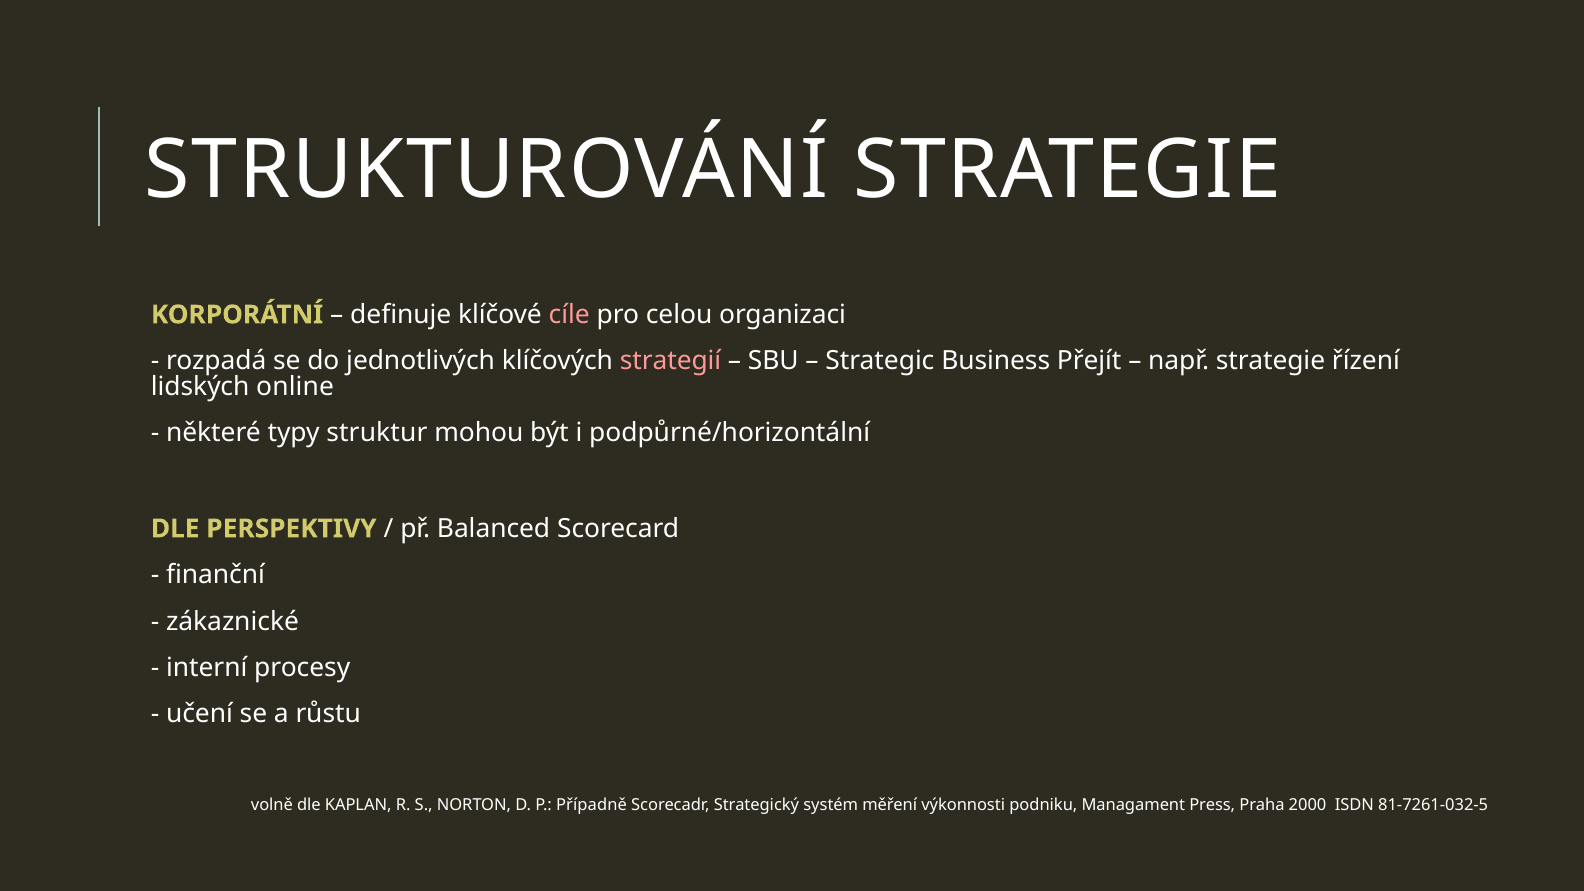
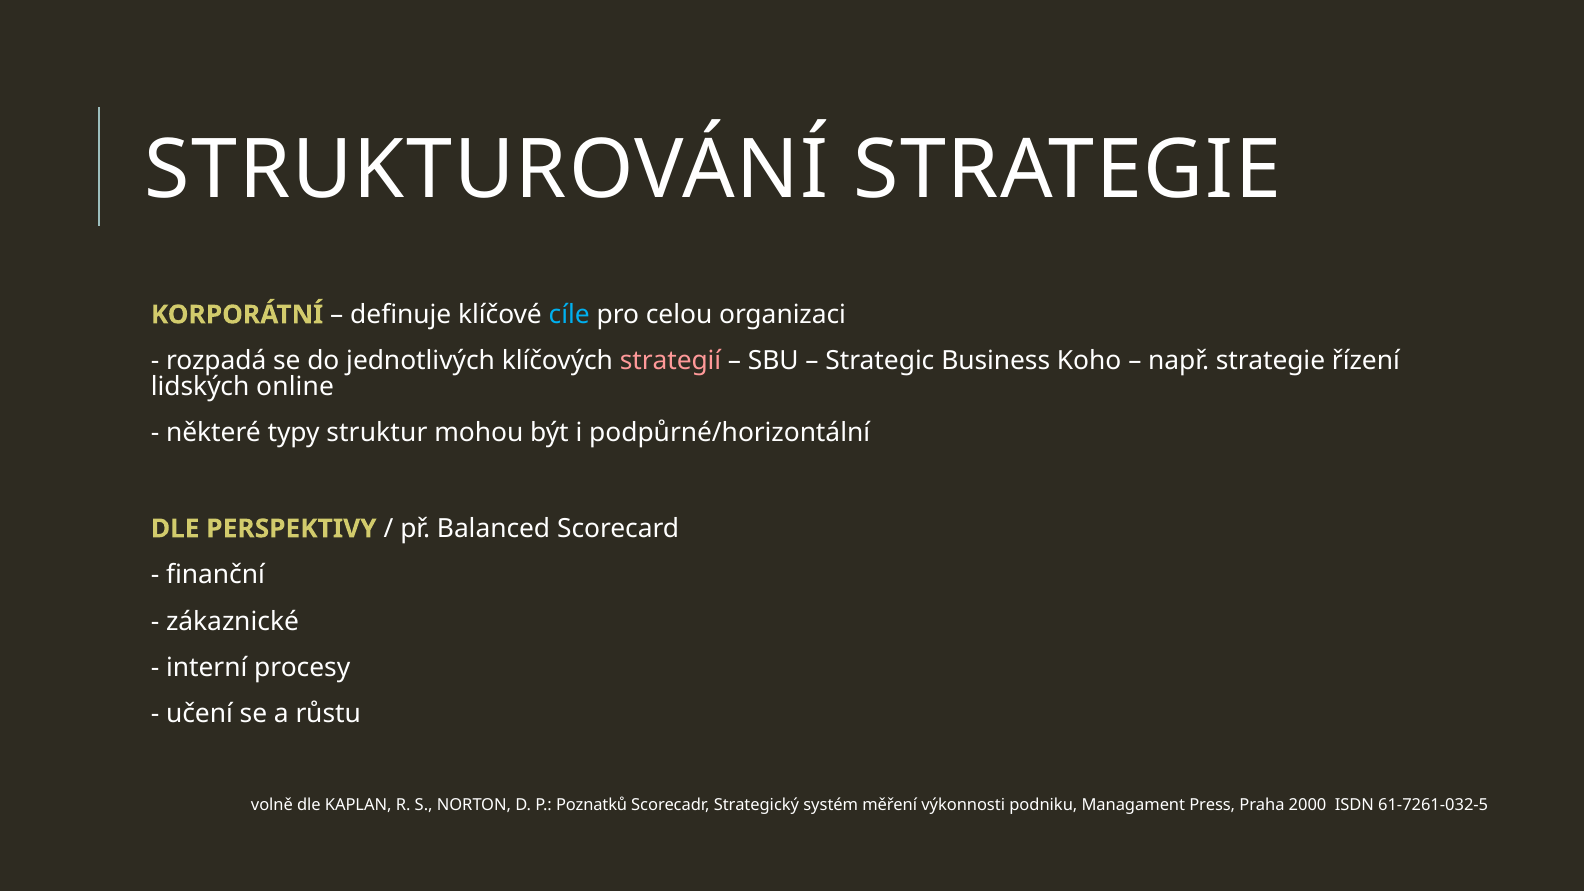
cíle colour: pink -> light blue (569, 315)
Přejít: Přejít -> Koho (1089, 361)
Případně: Případně -> Poznatků (592, 805)
81-7261-032-5: 81-7261-032-5 -> 61-7261-032-5 (1433, 805)
